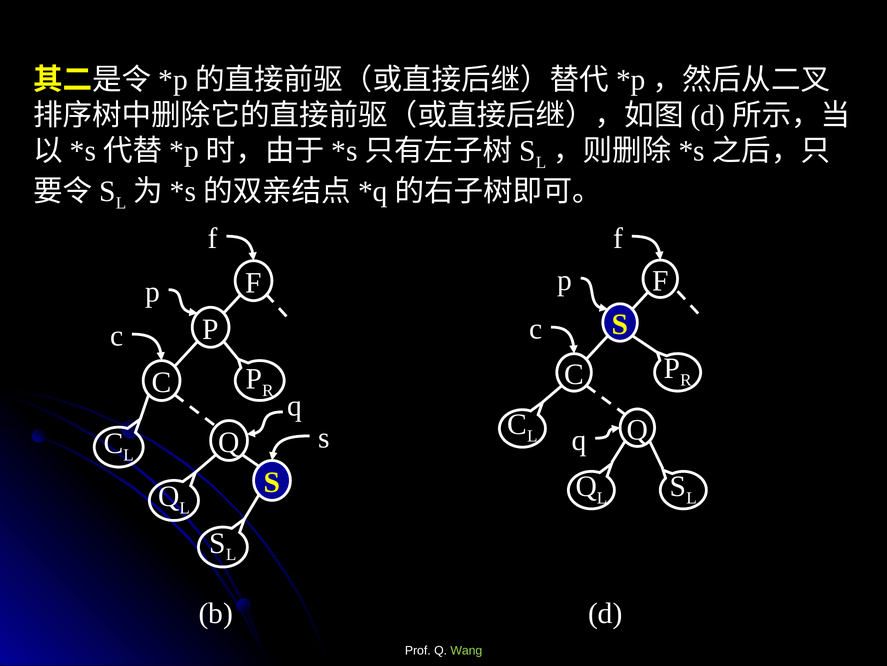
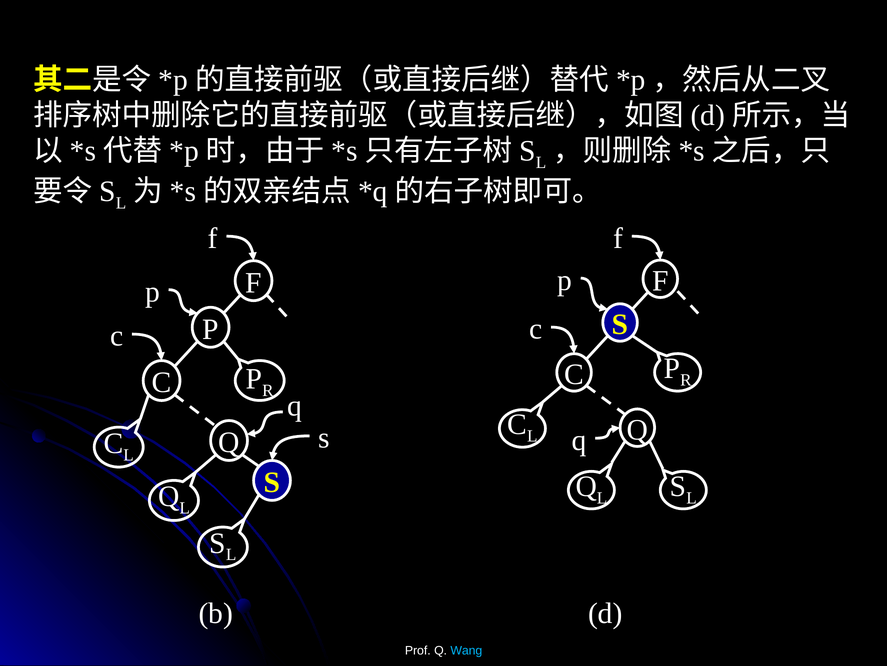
Wang colour: light green -> light blue (466, 650)
